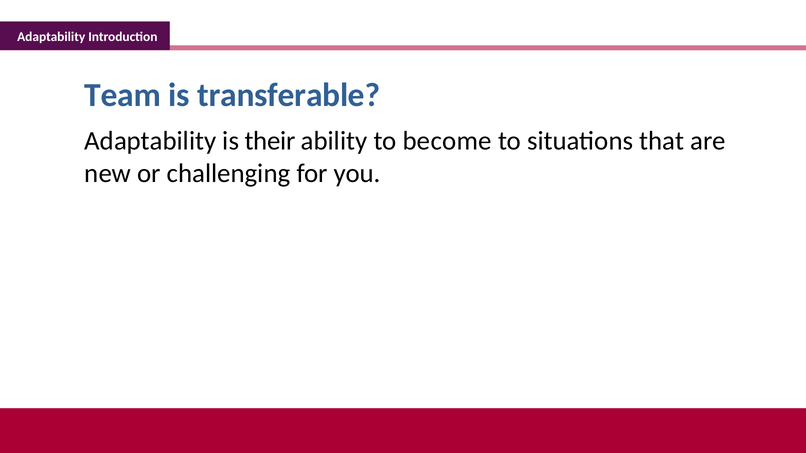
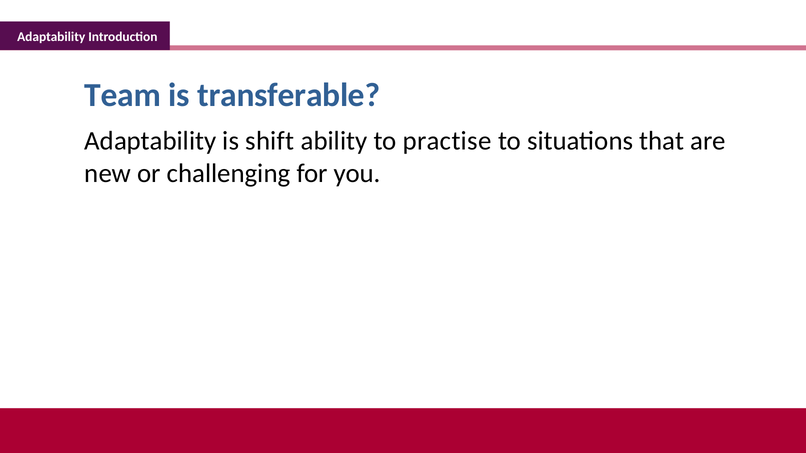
their: their -> shift (270, 141)
become: become -> practise (447, 141)
